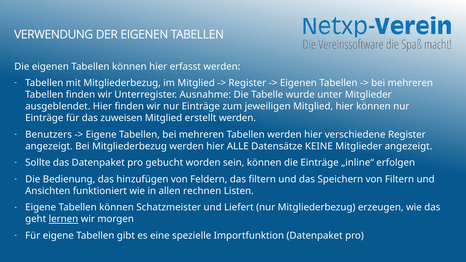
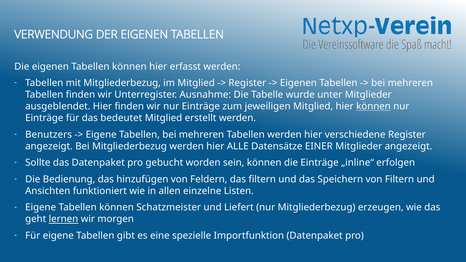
können underline: none -> present (373, 106)
zuweisen: zuweisen -> bedeutet (121, 118)
KEINE: KEINE -> EINER (319, 146)
rechnen: rechnen -> einzelne (202, 191)
